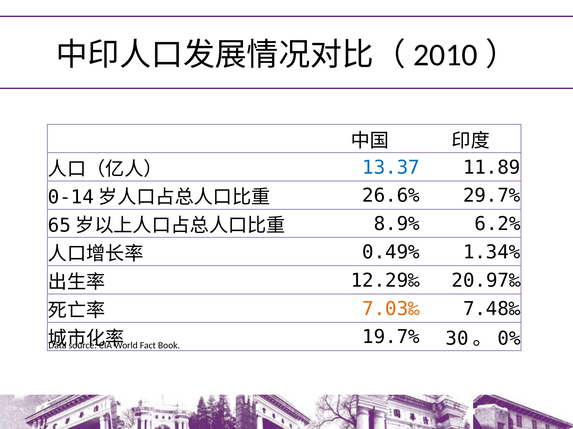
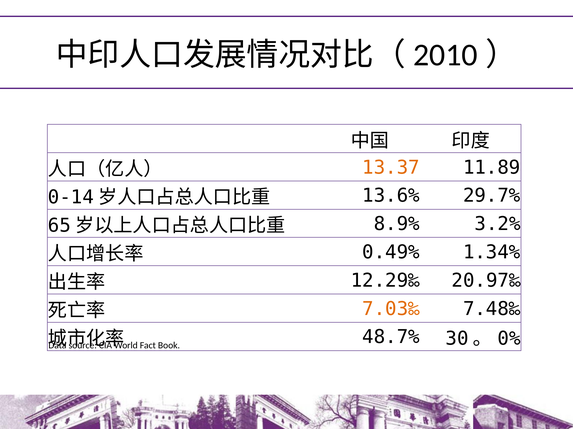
13.37 colour: blue -> orange (391, 168)
26.6%: 26.6% -> 13.6% (391, 196)
6.2%: 6.2% -> 3.2% (498, 224)
19.7%: 19.7% -> 48.7% (391, 338)
